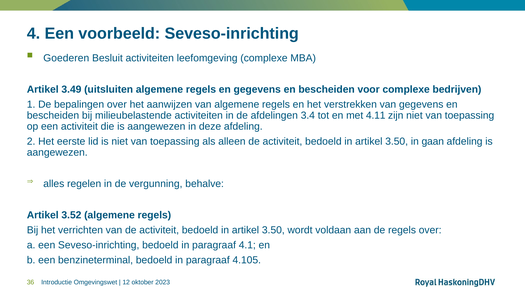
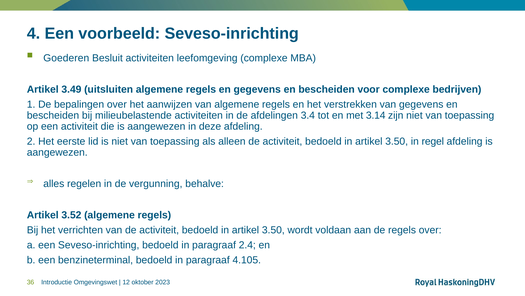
4.11: 4.11 -> 3.14 (376, 115)
gaan: gaan -> regel (433, 141)
4.1: 4.1 -> 2.4 (247, 244)
